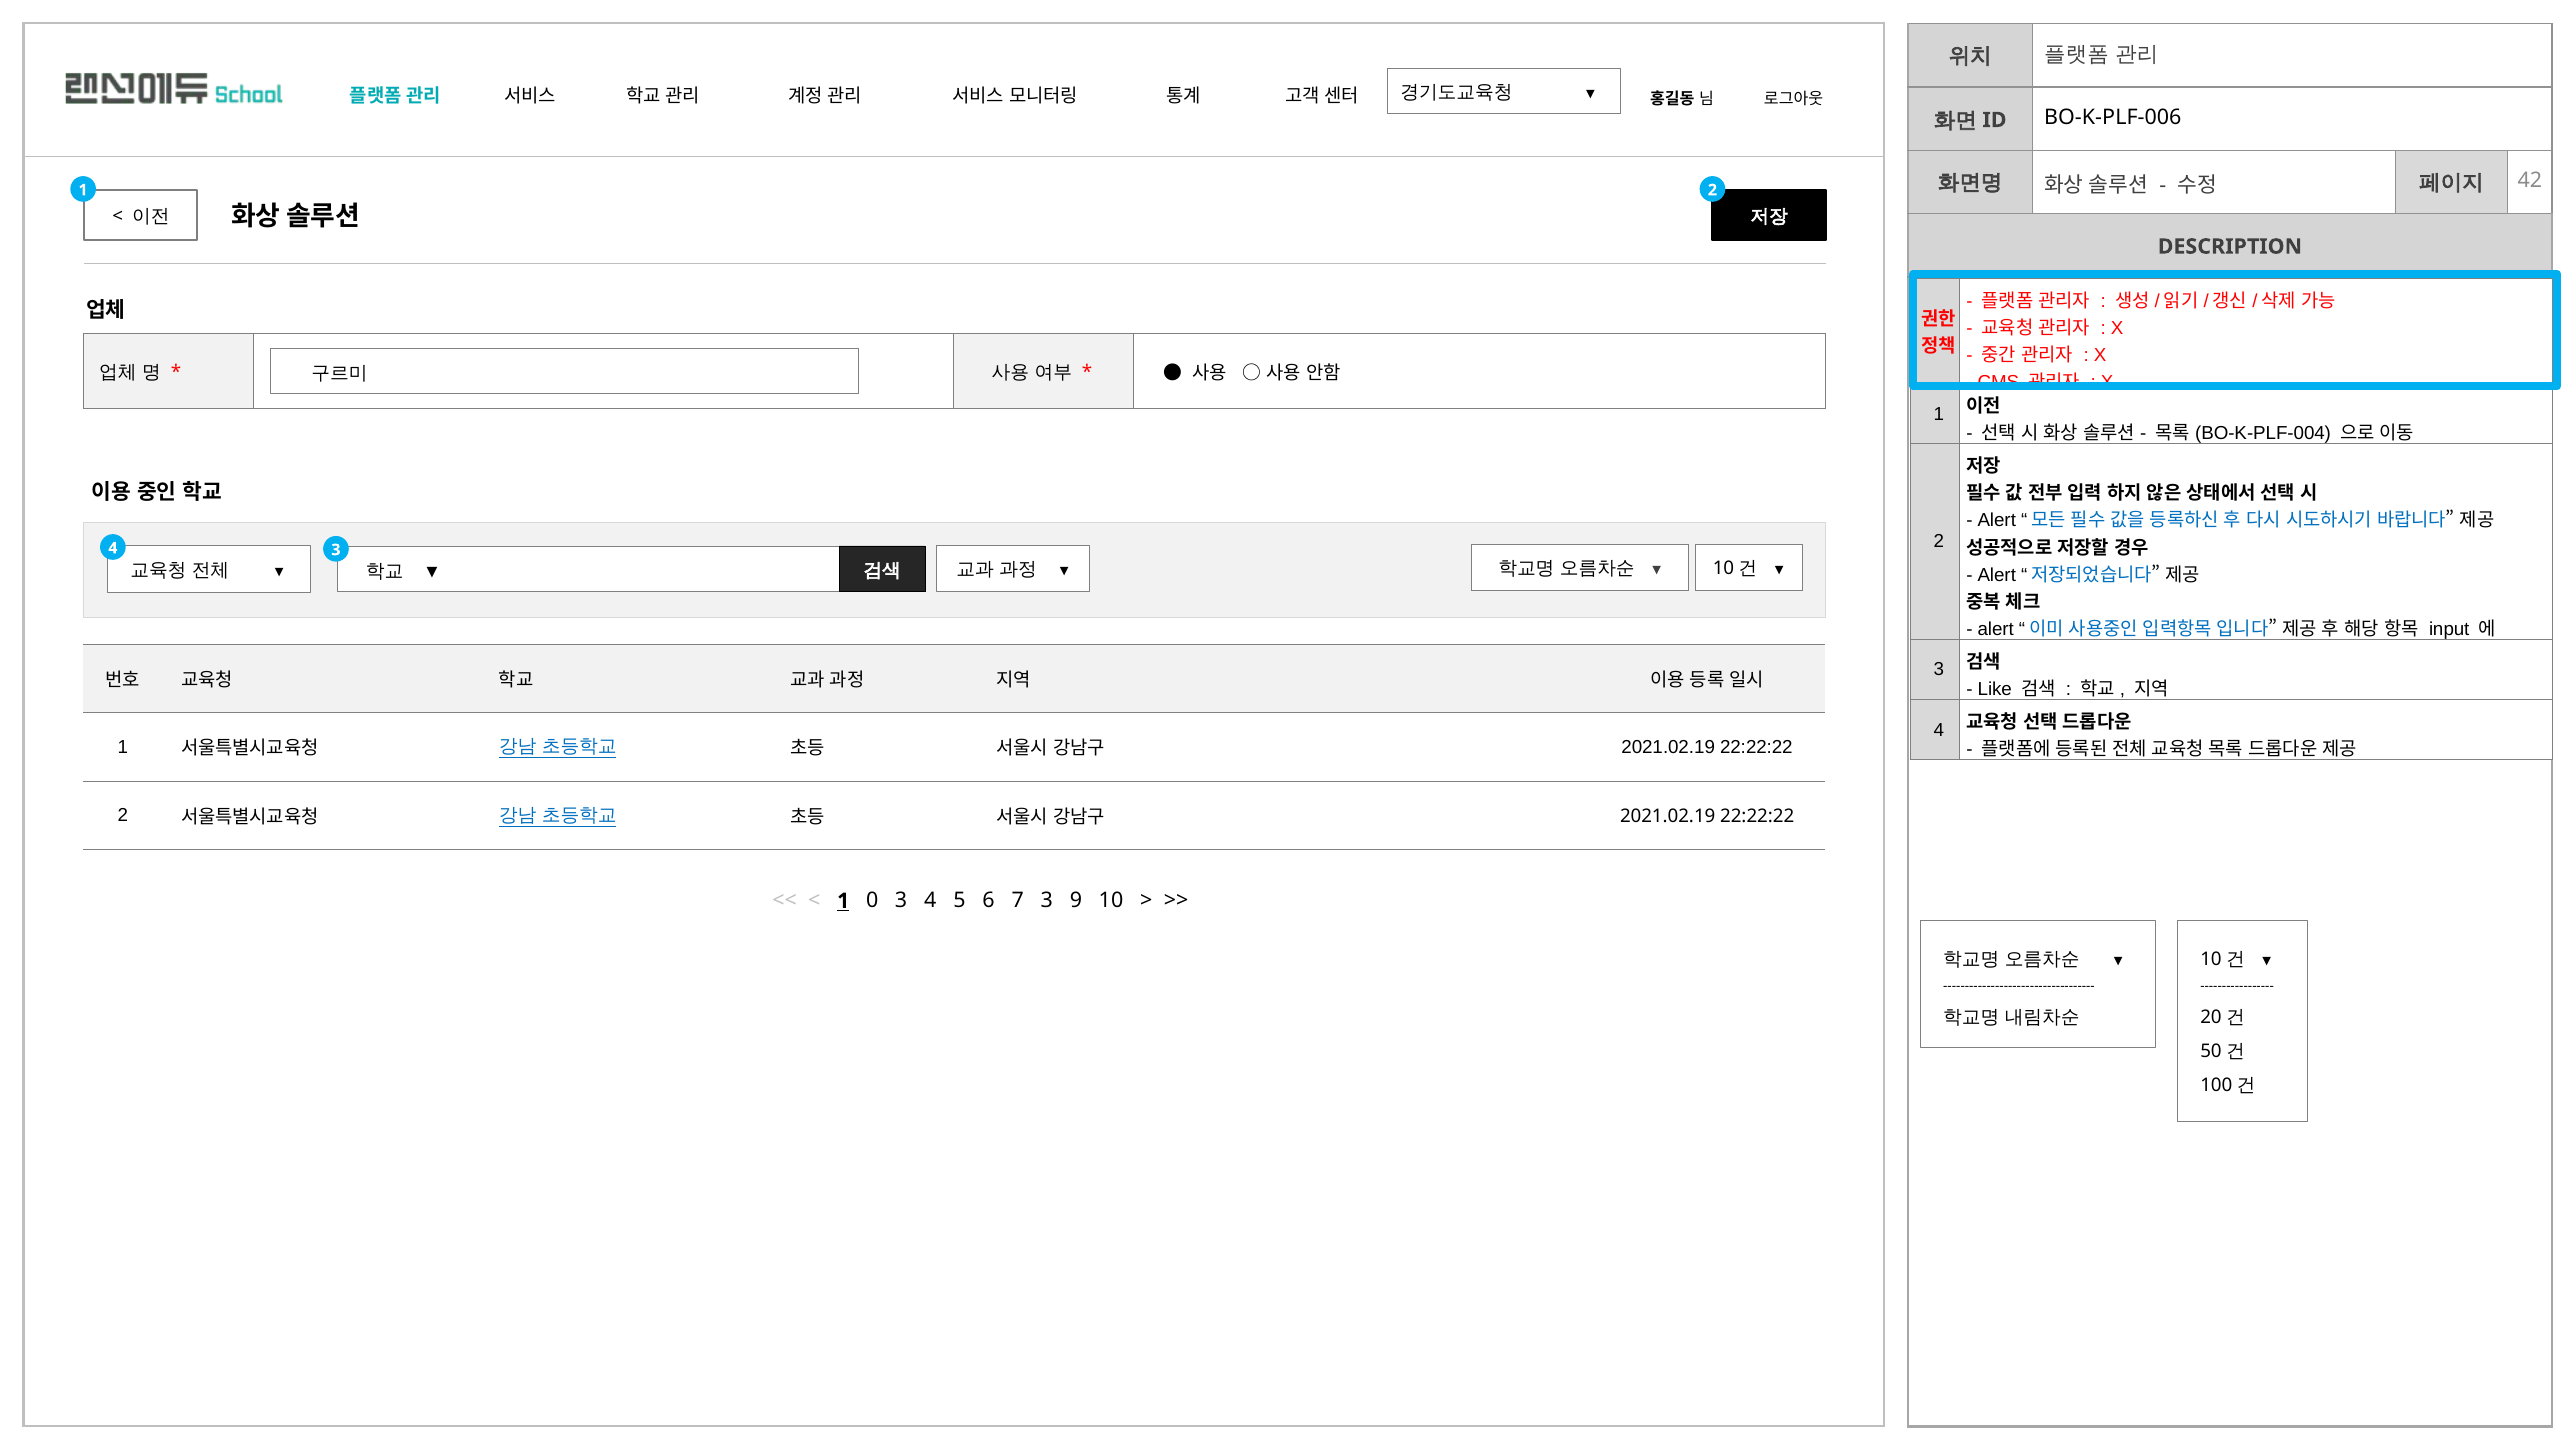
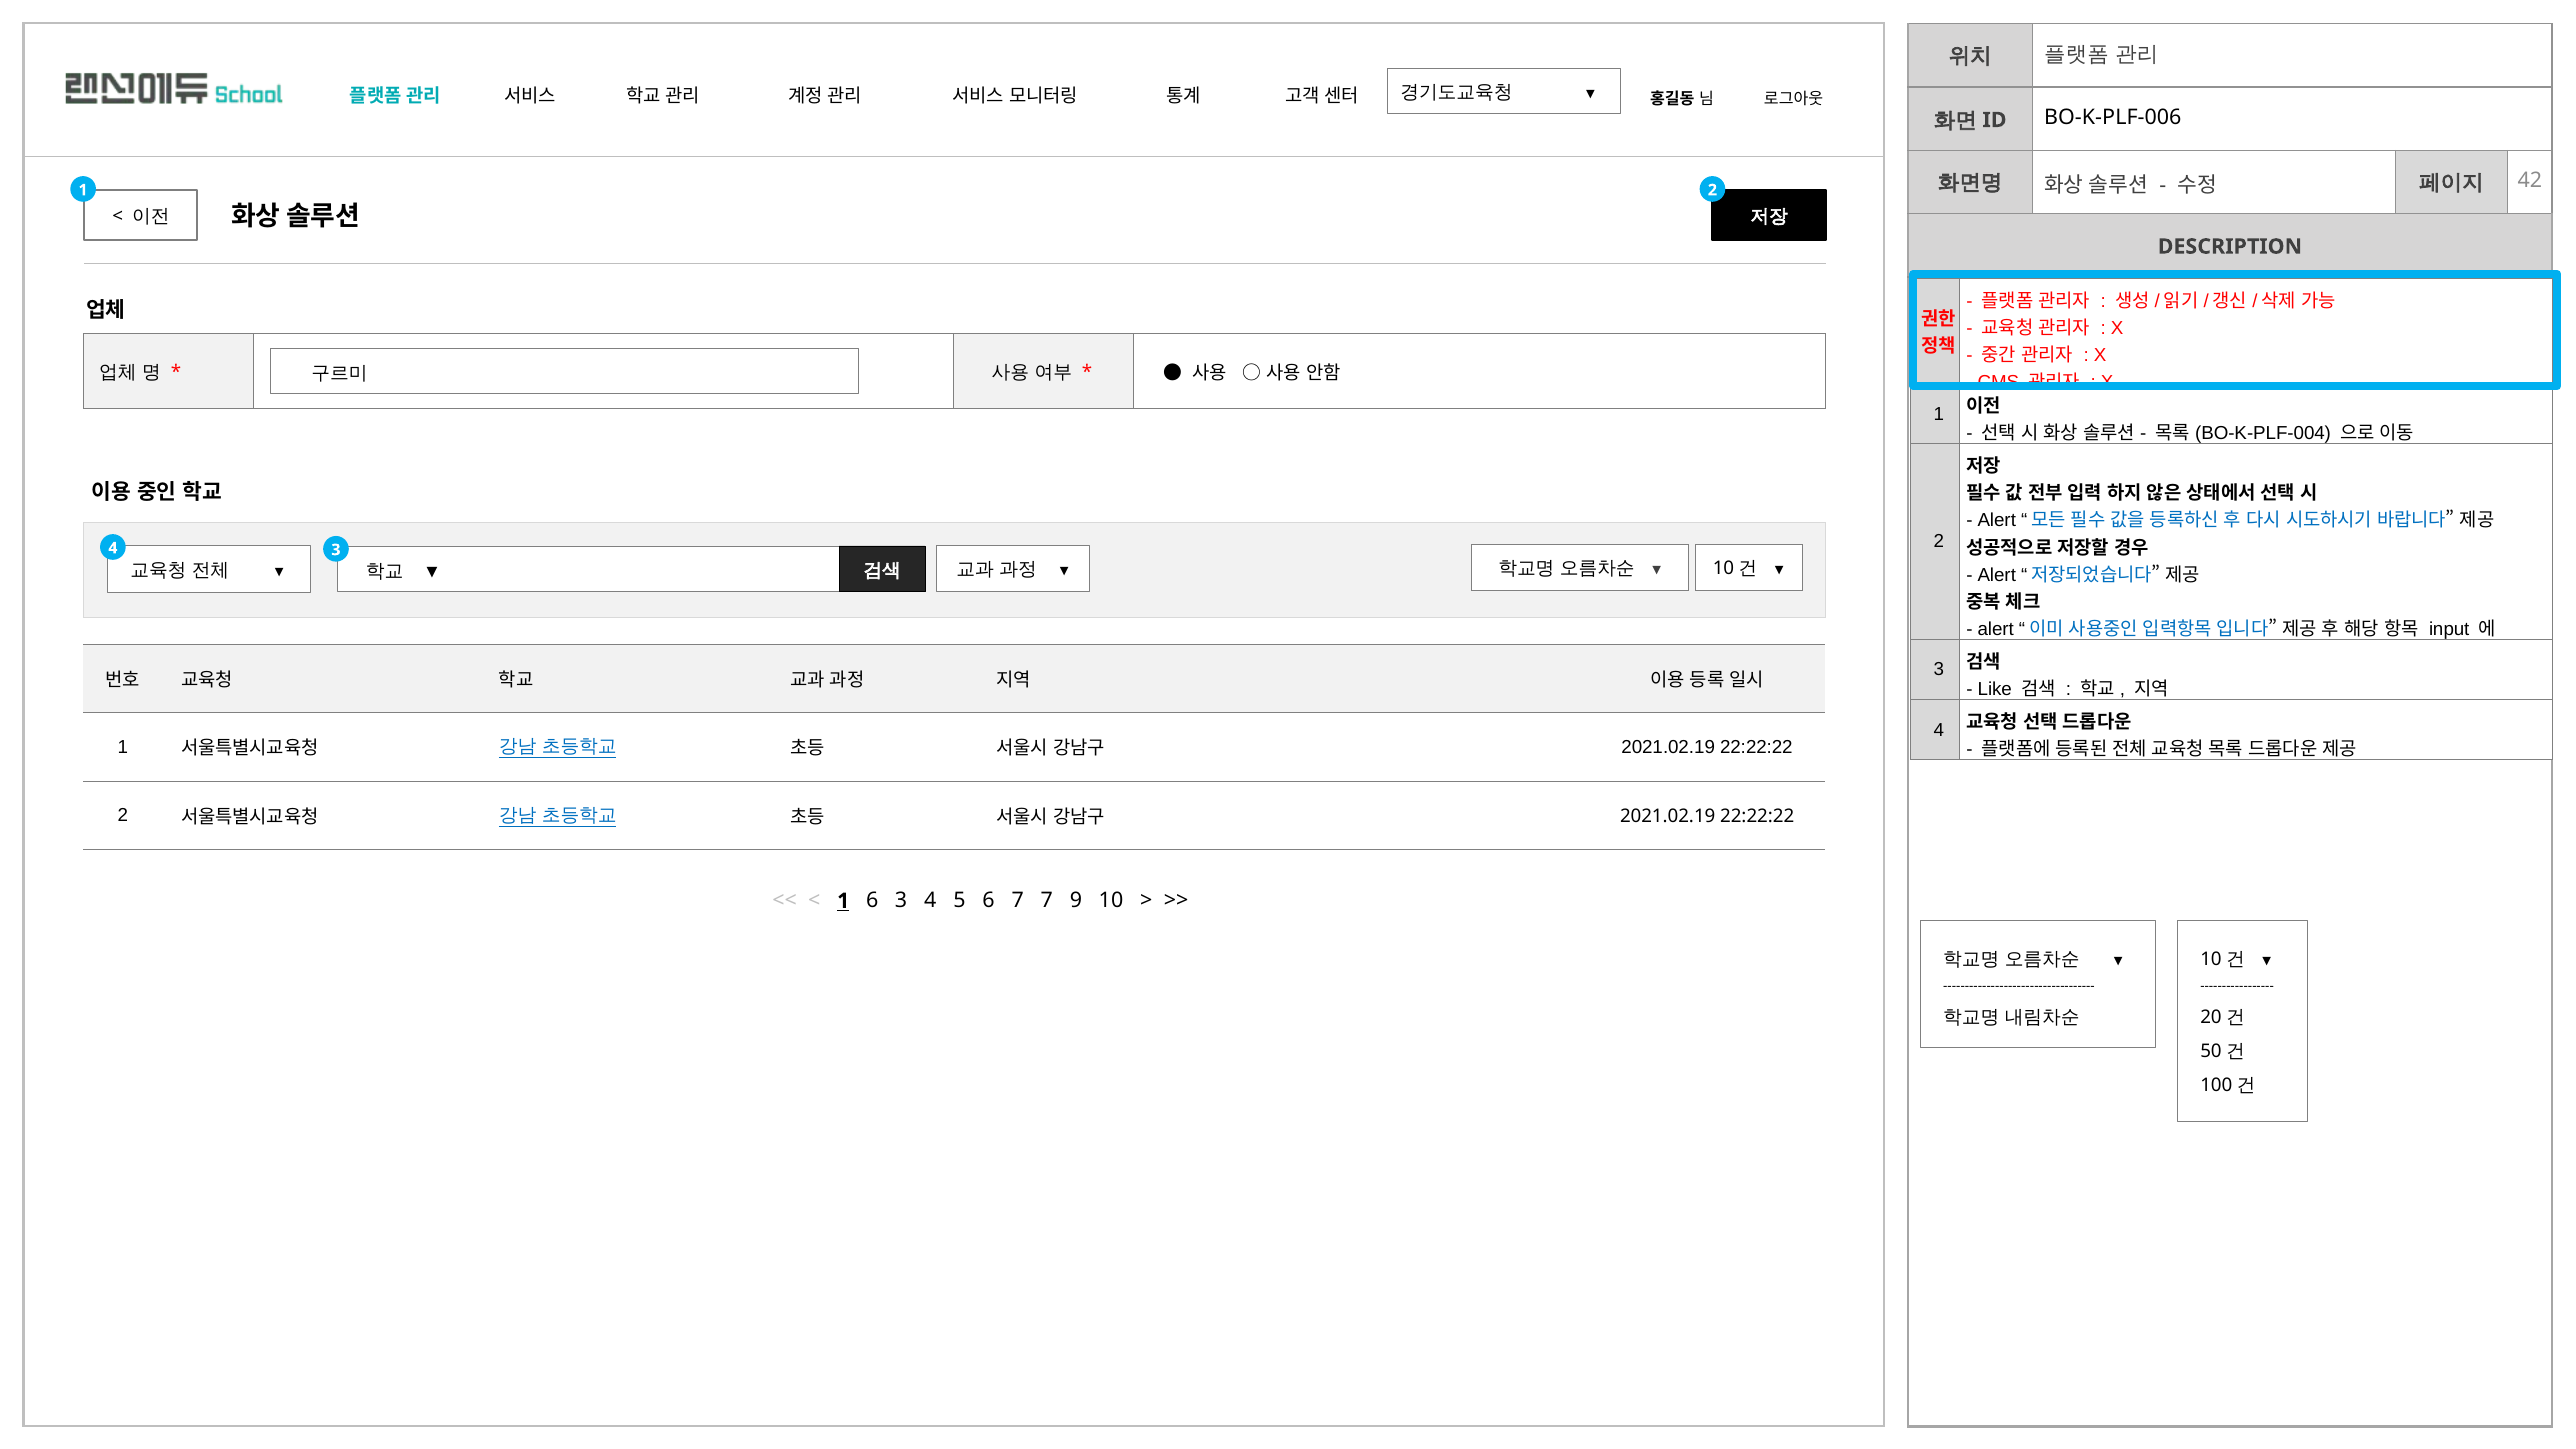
1 0: 0 -> 6 (872, 901)
7 3: 3 -> 7 (1047, 901)
